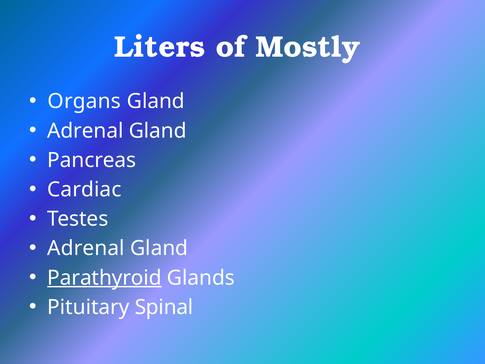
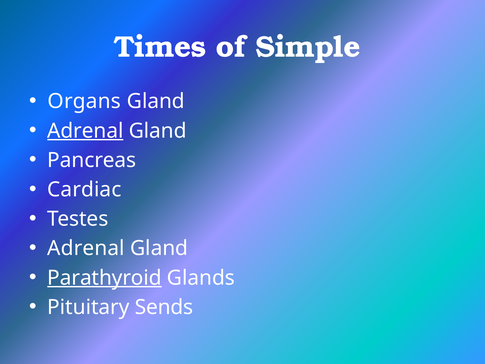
Liters: Liters -> Times (160, 47)
Mostly: Mostly -> Simple (308, 47)
Adrenal underline: none -> present (85, 131)
Spinal: Spinal -> Sends (164, 307)
